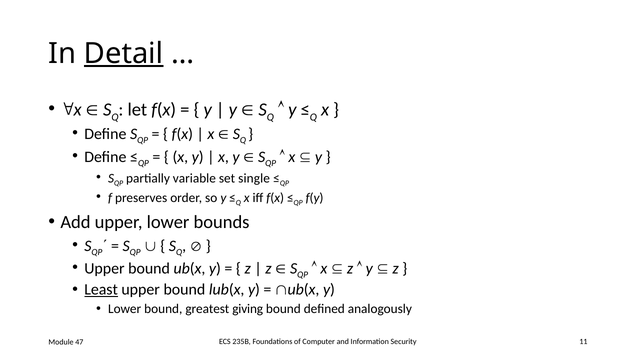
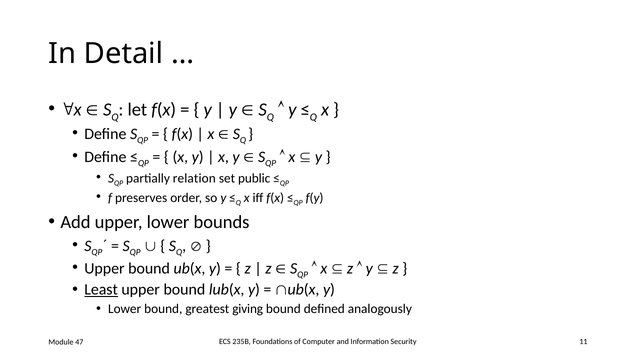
Detail underline: present -> none (124, 53)
variable: variable -> relation (194, 178)
single: single -> public (254, 178)
